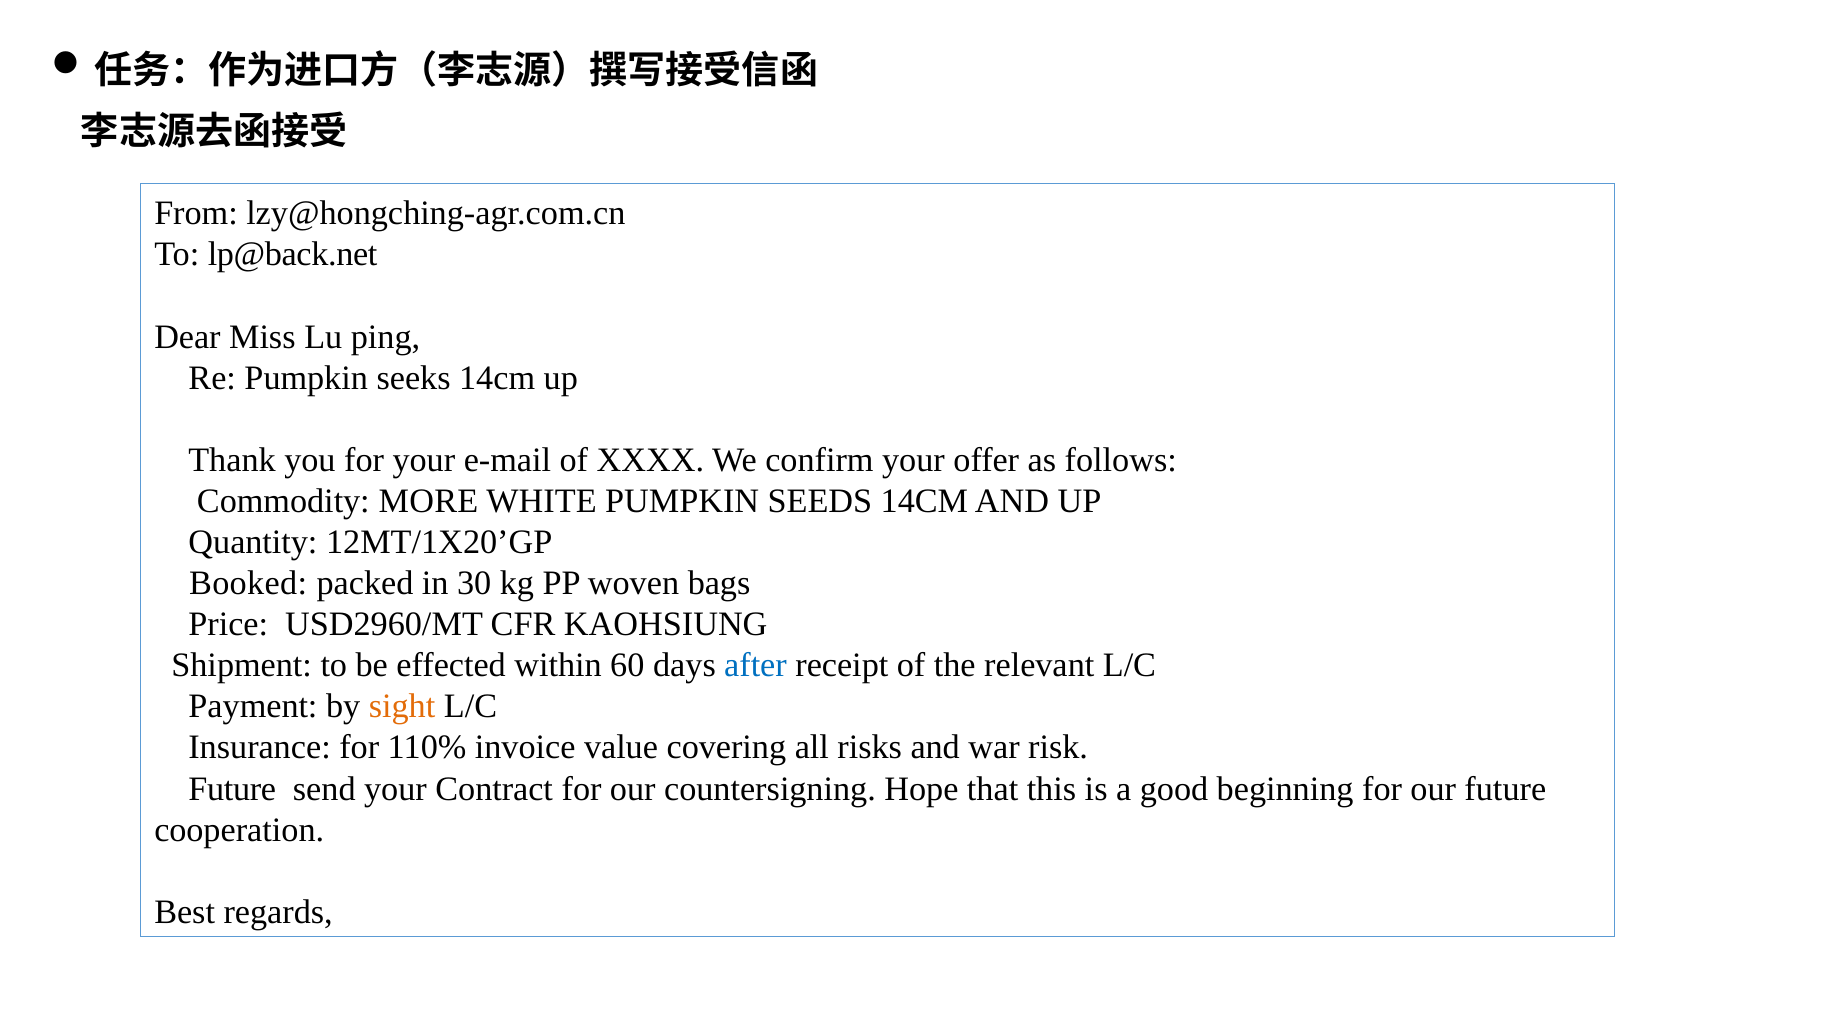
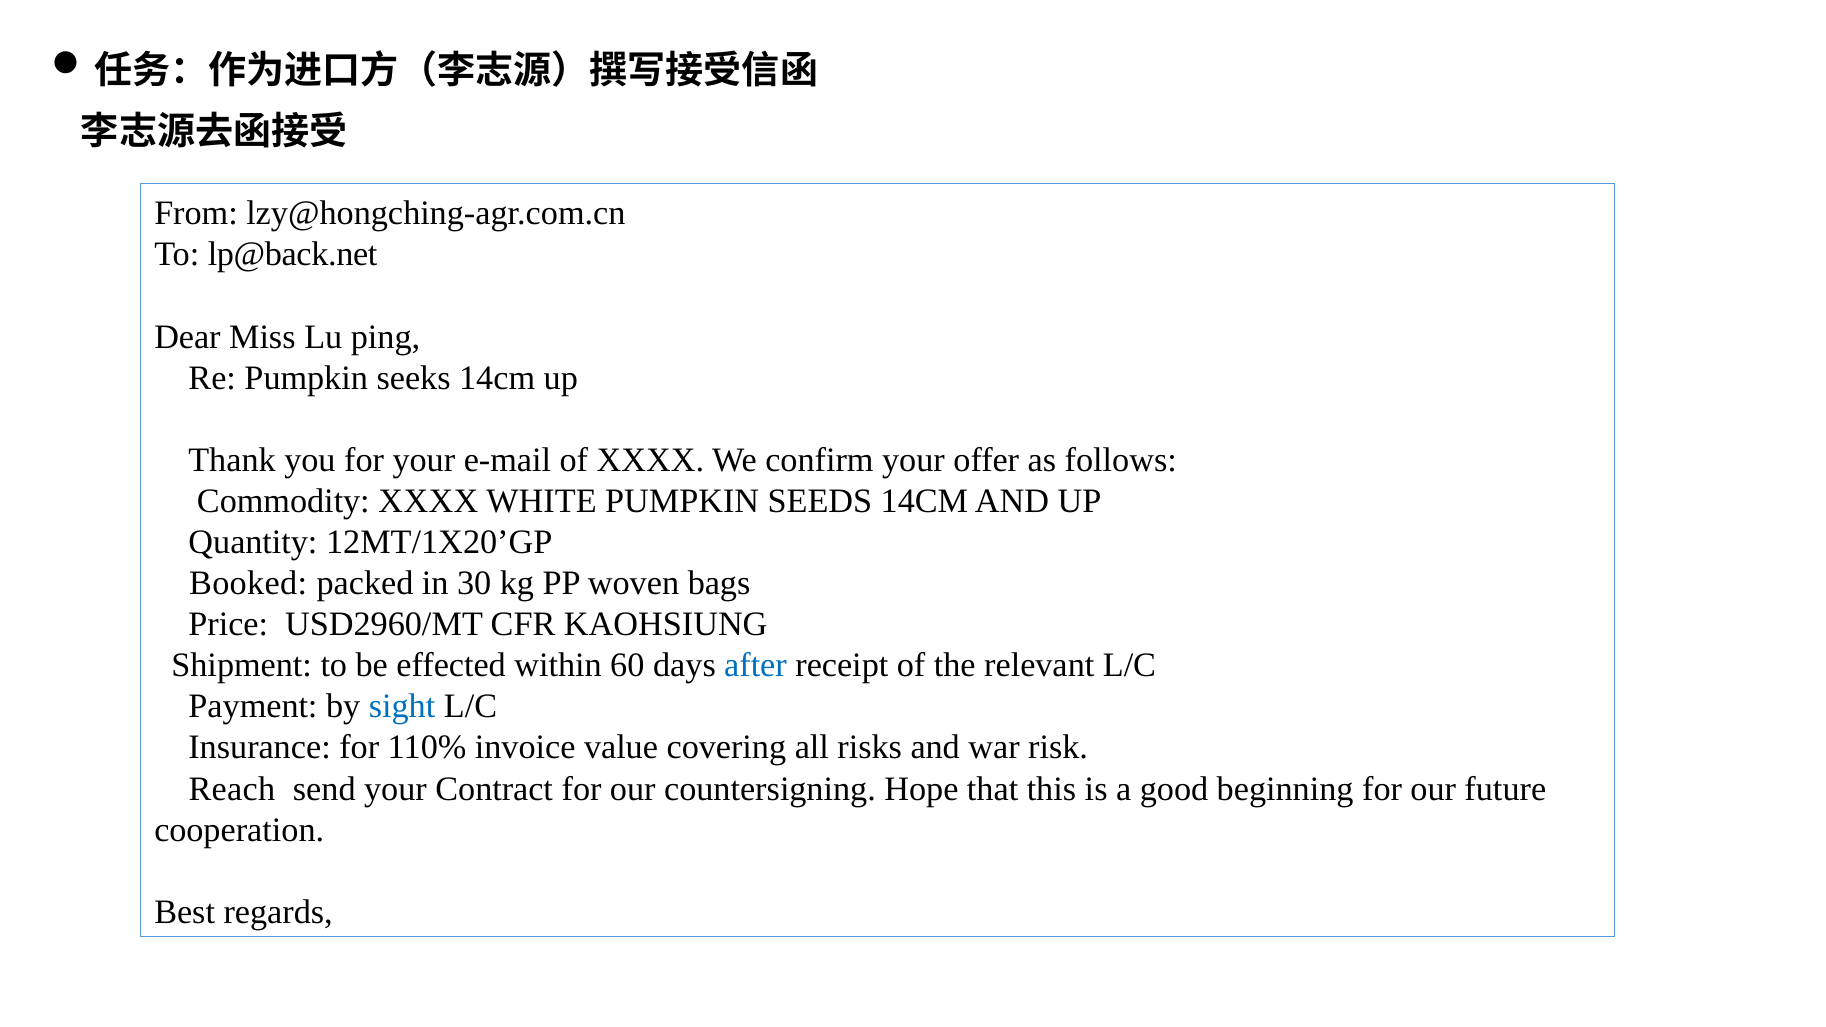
Commodity MORE: MORE -> XXXX (428, 501)
sight colour: orange -> blue (402, 707)
Future: Future -> Reach (232, 789)
